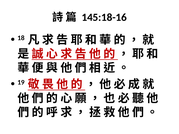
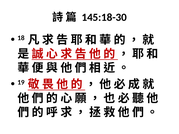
145:18-16: 145:18-16 -> 145:18-30 (104, 17)
